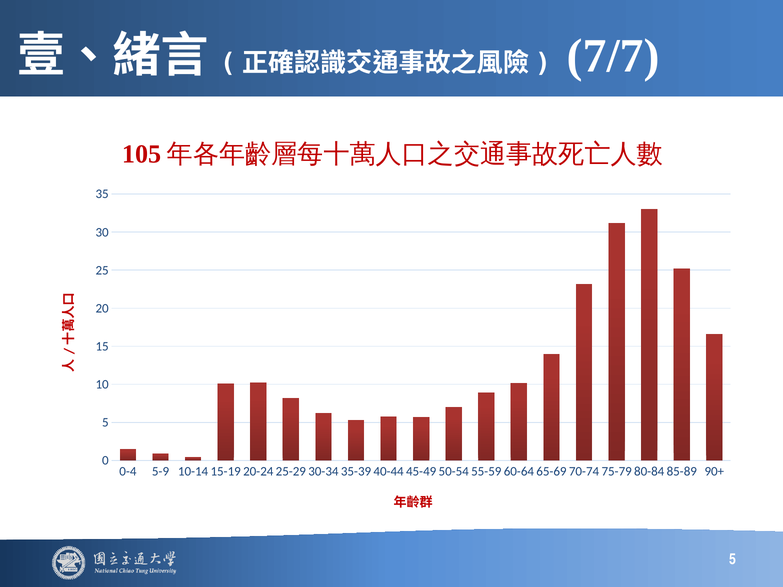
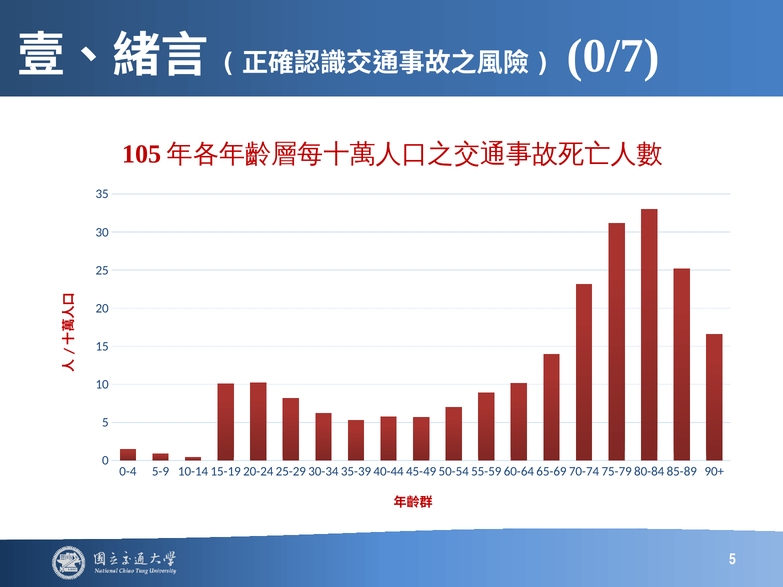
7/7: 7/7 -> 0/7 (613, 56)
